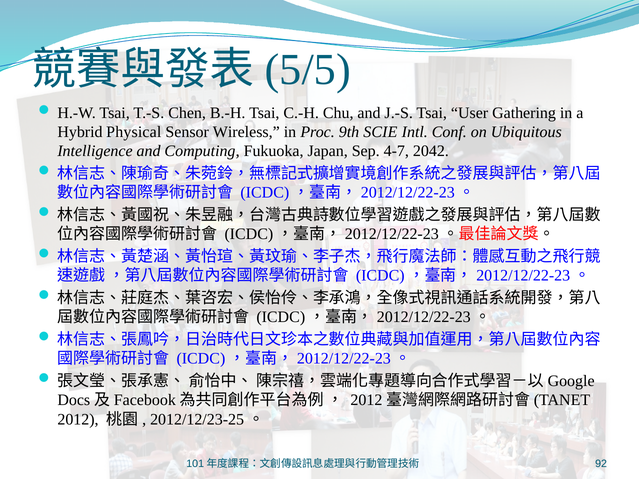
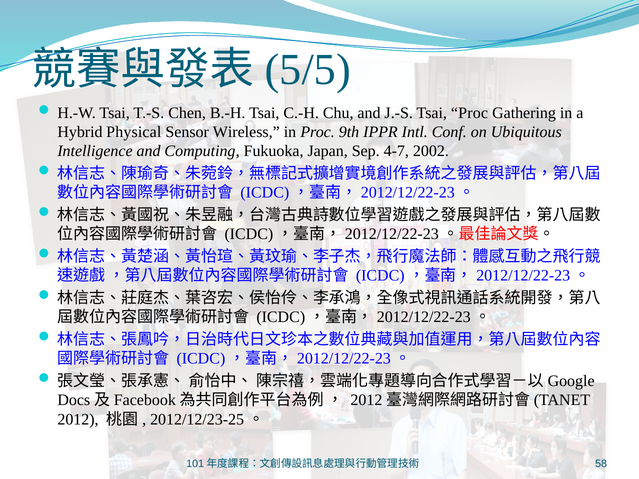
Tsai User: User -> Proc (469, 113)
SCIE: SCIE -> IPPR (380, 132)
2042: 2042 -> 2002 (431, 151)
92: 92 -> 58 (601, 464)
